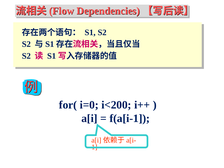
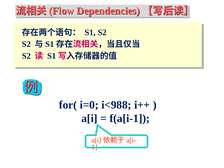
i<200: i<200 -> i<988 (116, 105)
